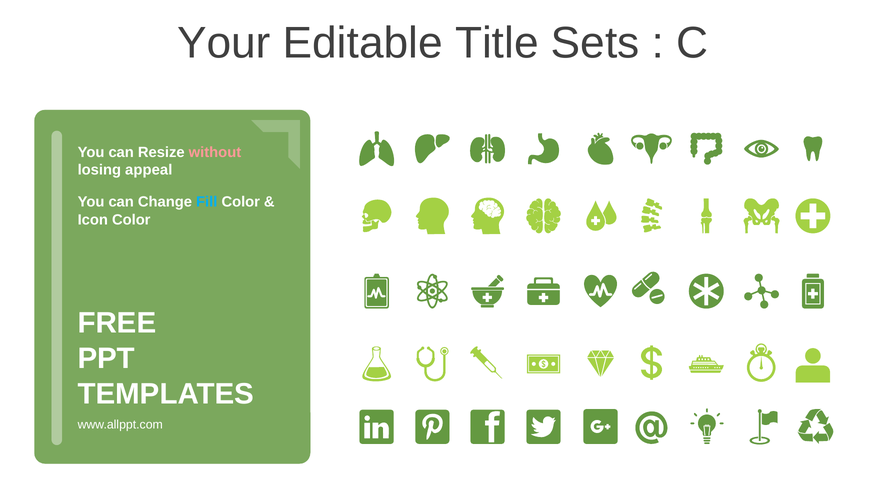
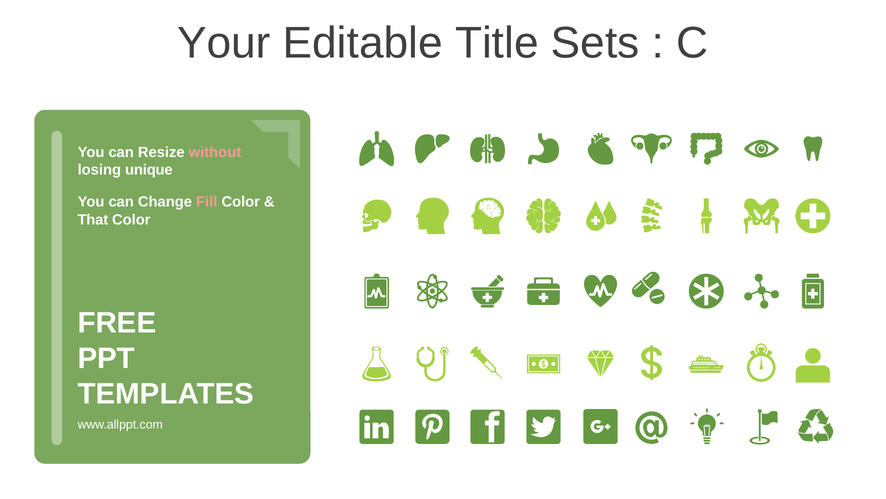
appeal: appeal -> unique (149, 170)
Fill colour: light blue -> pink (207, 202)
Icon: Icon -> That (93, 219)
